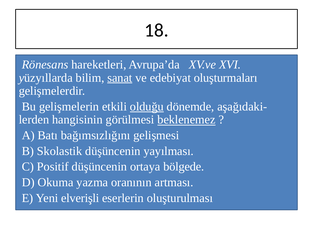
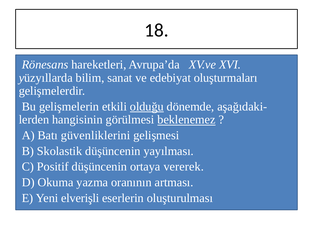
sanat underline: present -> none (120, 78)
bağımsızlığını: bağımsızlığını -> güvenliklerini (96, 135)
bölgede: bölgede -> vererek (184, 167)
